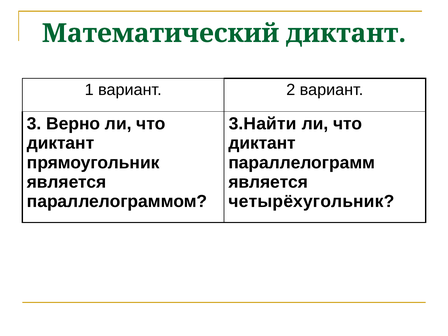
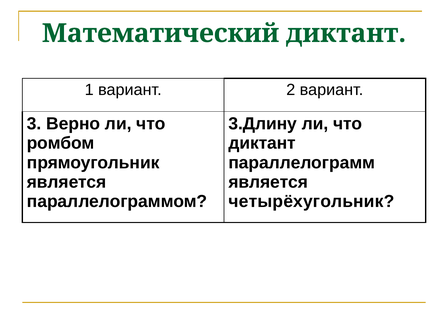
3.Найти: 3.Найти -> 3.Длину (263, 124)
диктант: диктант -> ромбом (61, 143)
